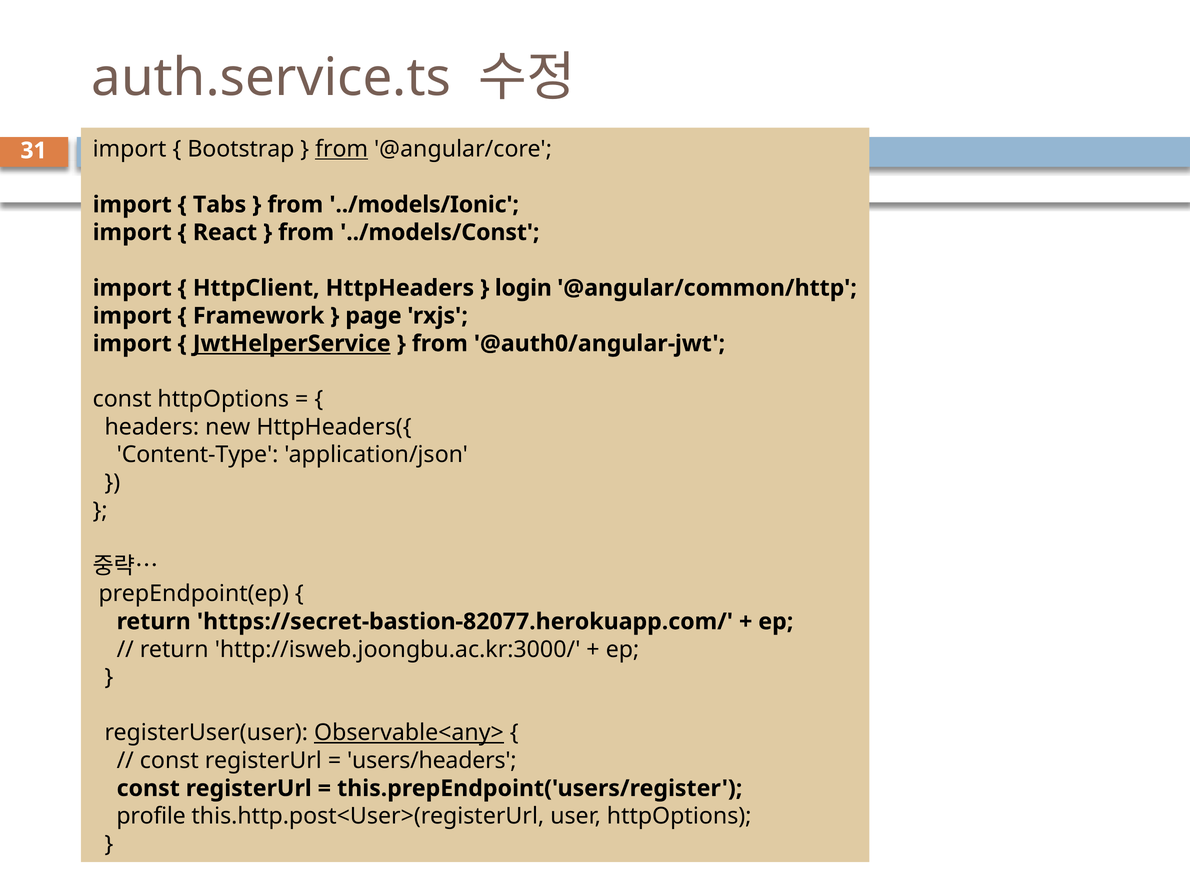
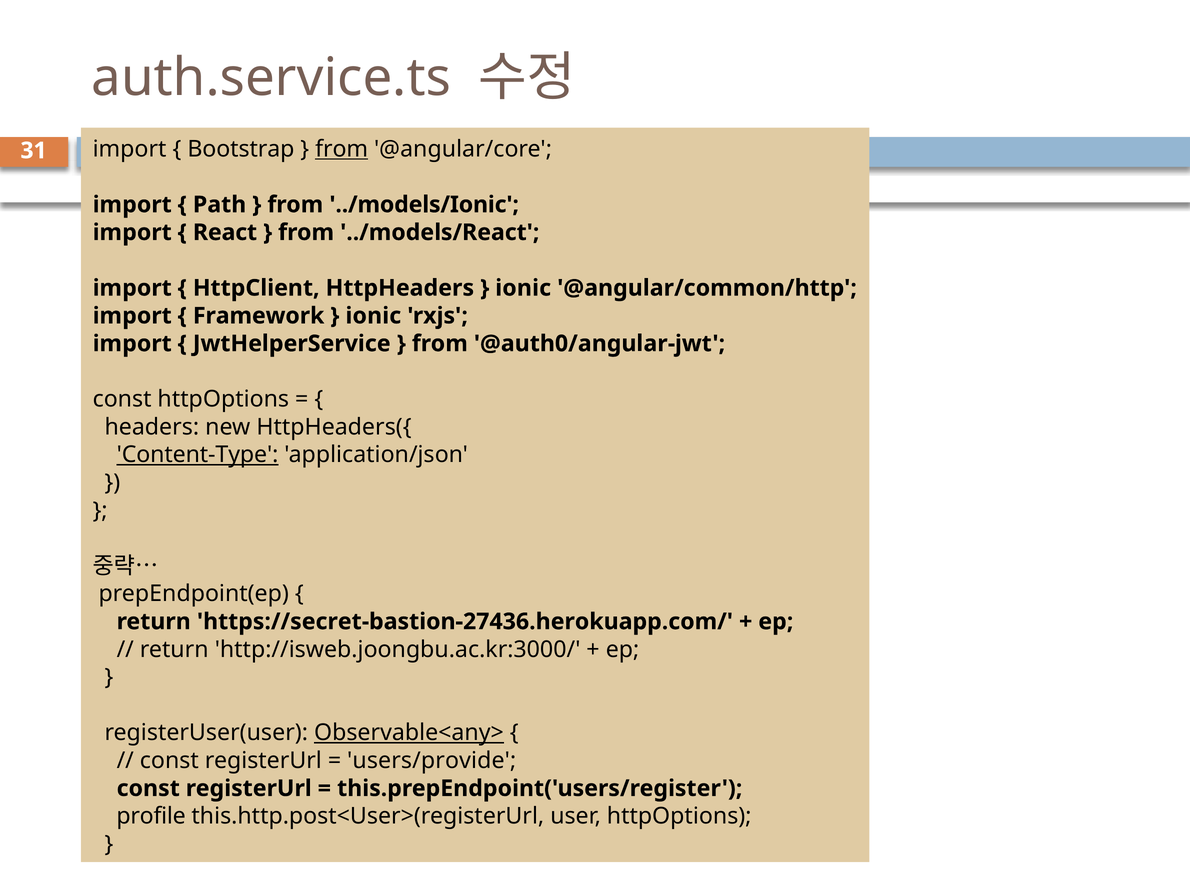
Tabs: Tabs -> Path (220, 205)
../models/Const: ../models/Const -> ../models/React (440, 232)
login: login -> ionic (523, 288)
page: page -> ionic (373, 316)
JwtHelperService underline: present -> none (292, 343)
Content-Type underline: none -> present (198, 455)
https://secret-bastion-82077.herokuapp.com/: https://secret-bastion-82077.herokuapp.com/ -> https://secret-bastion-27436.herokuapp.com/ (465, 621)
users/headers: users/headers -> users/provide (432, 760)
